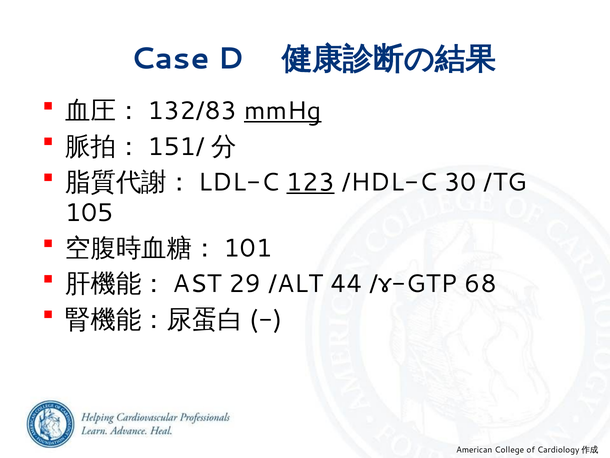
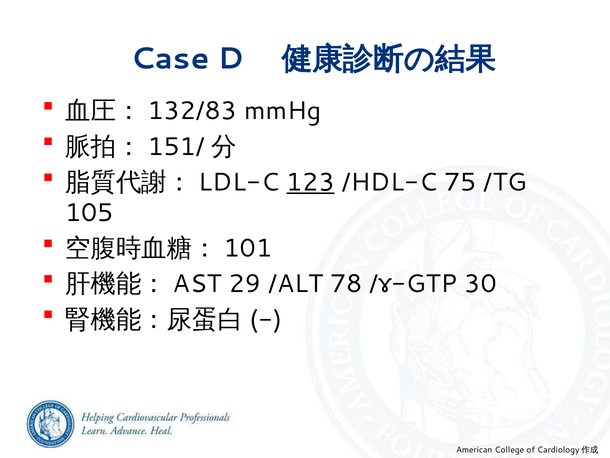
mmHg underline: present -> none (283, 111)
30: 30 -> 75 (460, 182)
44: 44 -> 78 (346, 284)
68: 68 -> 30 (481, 284)
